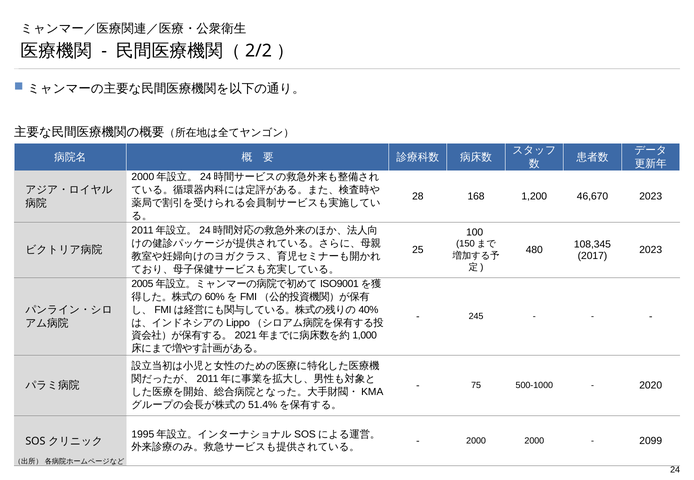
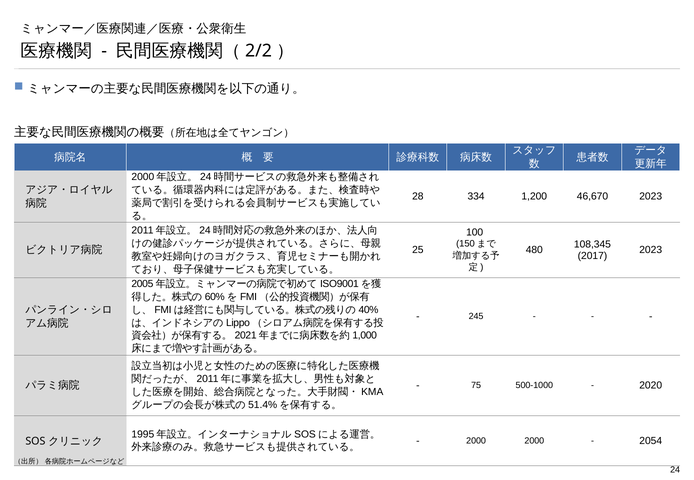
168: 168 -> 334 (476, 197)
2099: 2099 -> 2054 (651, 441)
